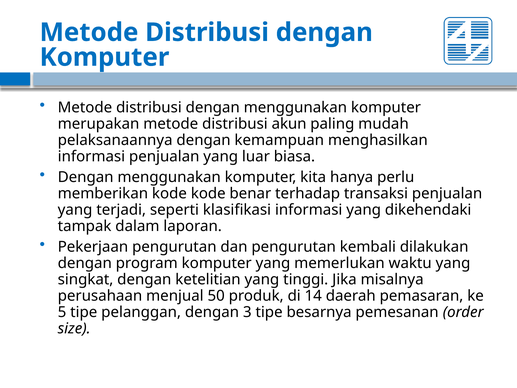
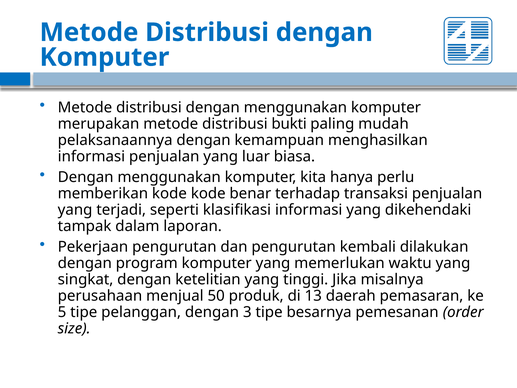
akun: akun -> bukti (289, 124)
14: 14 -> 13 (313, 296)
